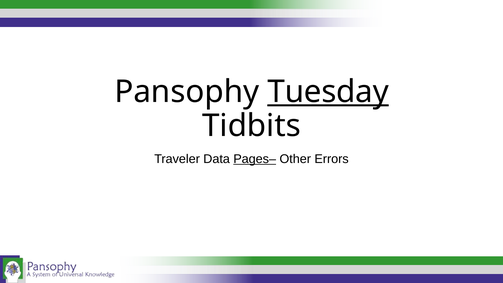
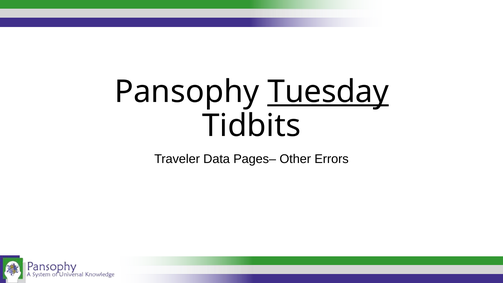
Pages– underline: present -> none (255, 159)
